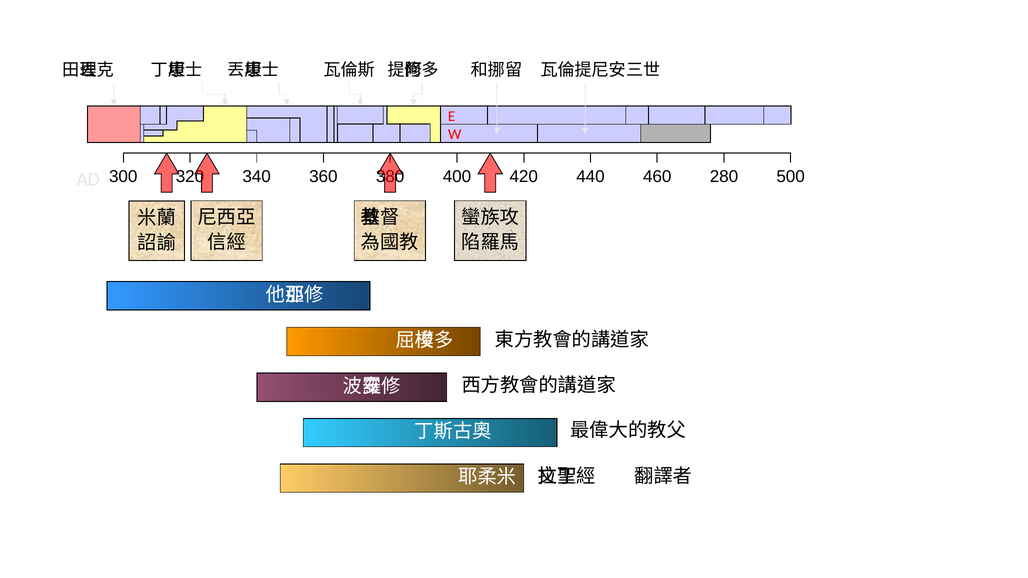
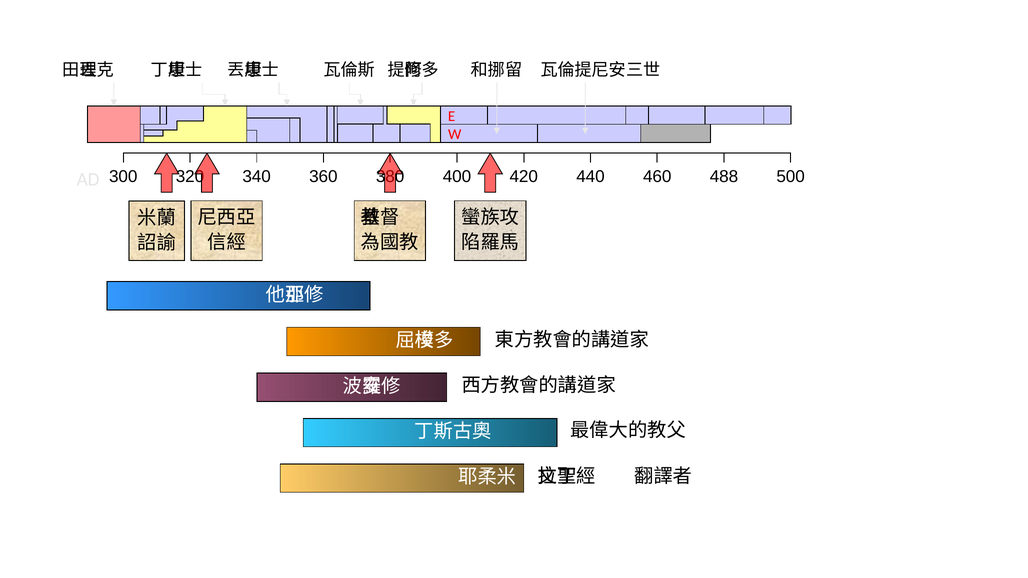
280: 280 -> 488 (724, 177)
